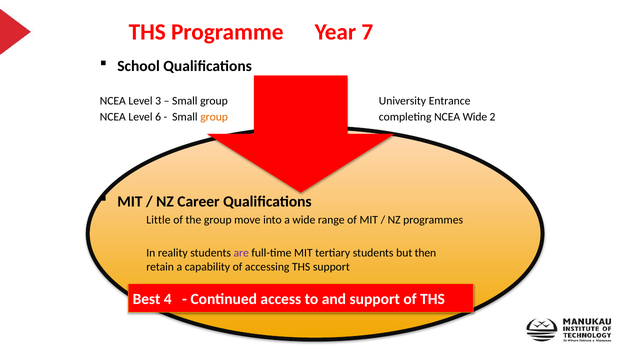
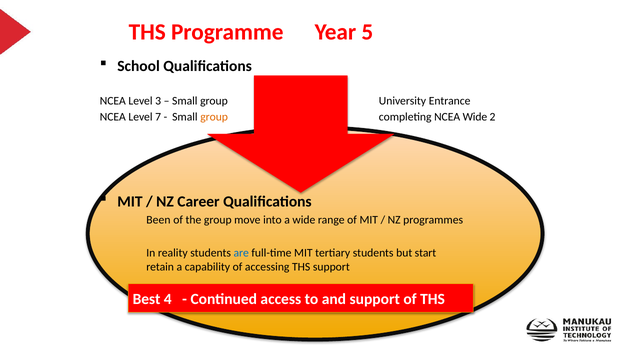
7: 7 -> 5 (367, 32)
6: 6 -> 7 (158, 117)
Little: Little -> Been (158, 220)
are colour: purple -> blue (241, 253)
then: then -> start (425, 253)
